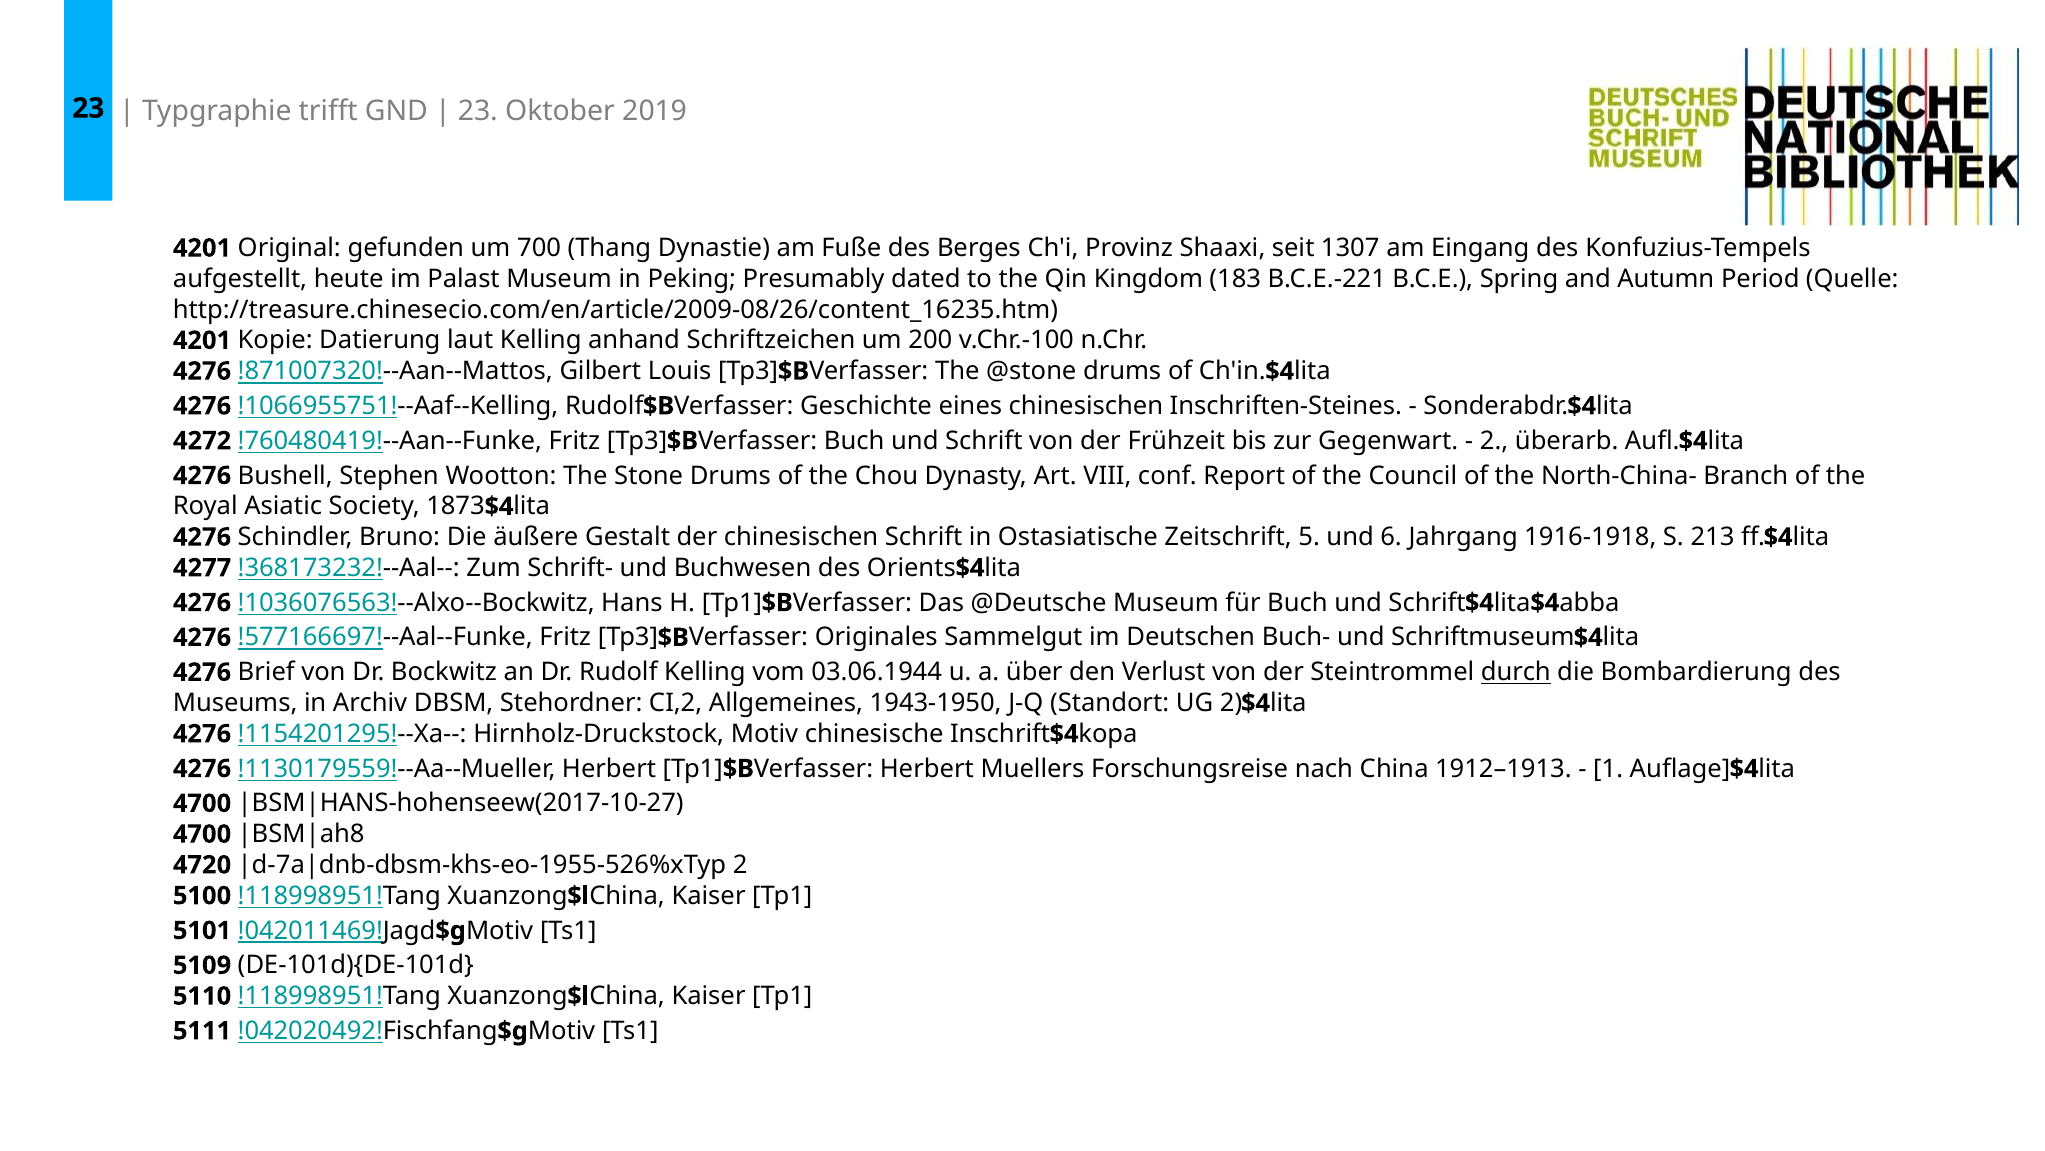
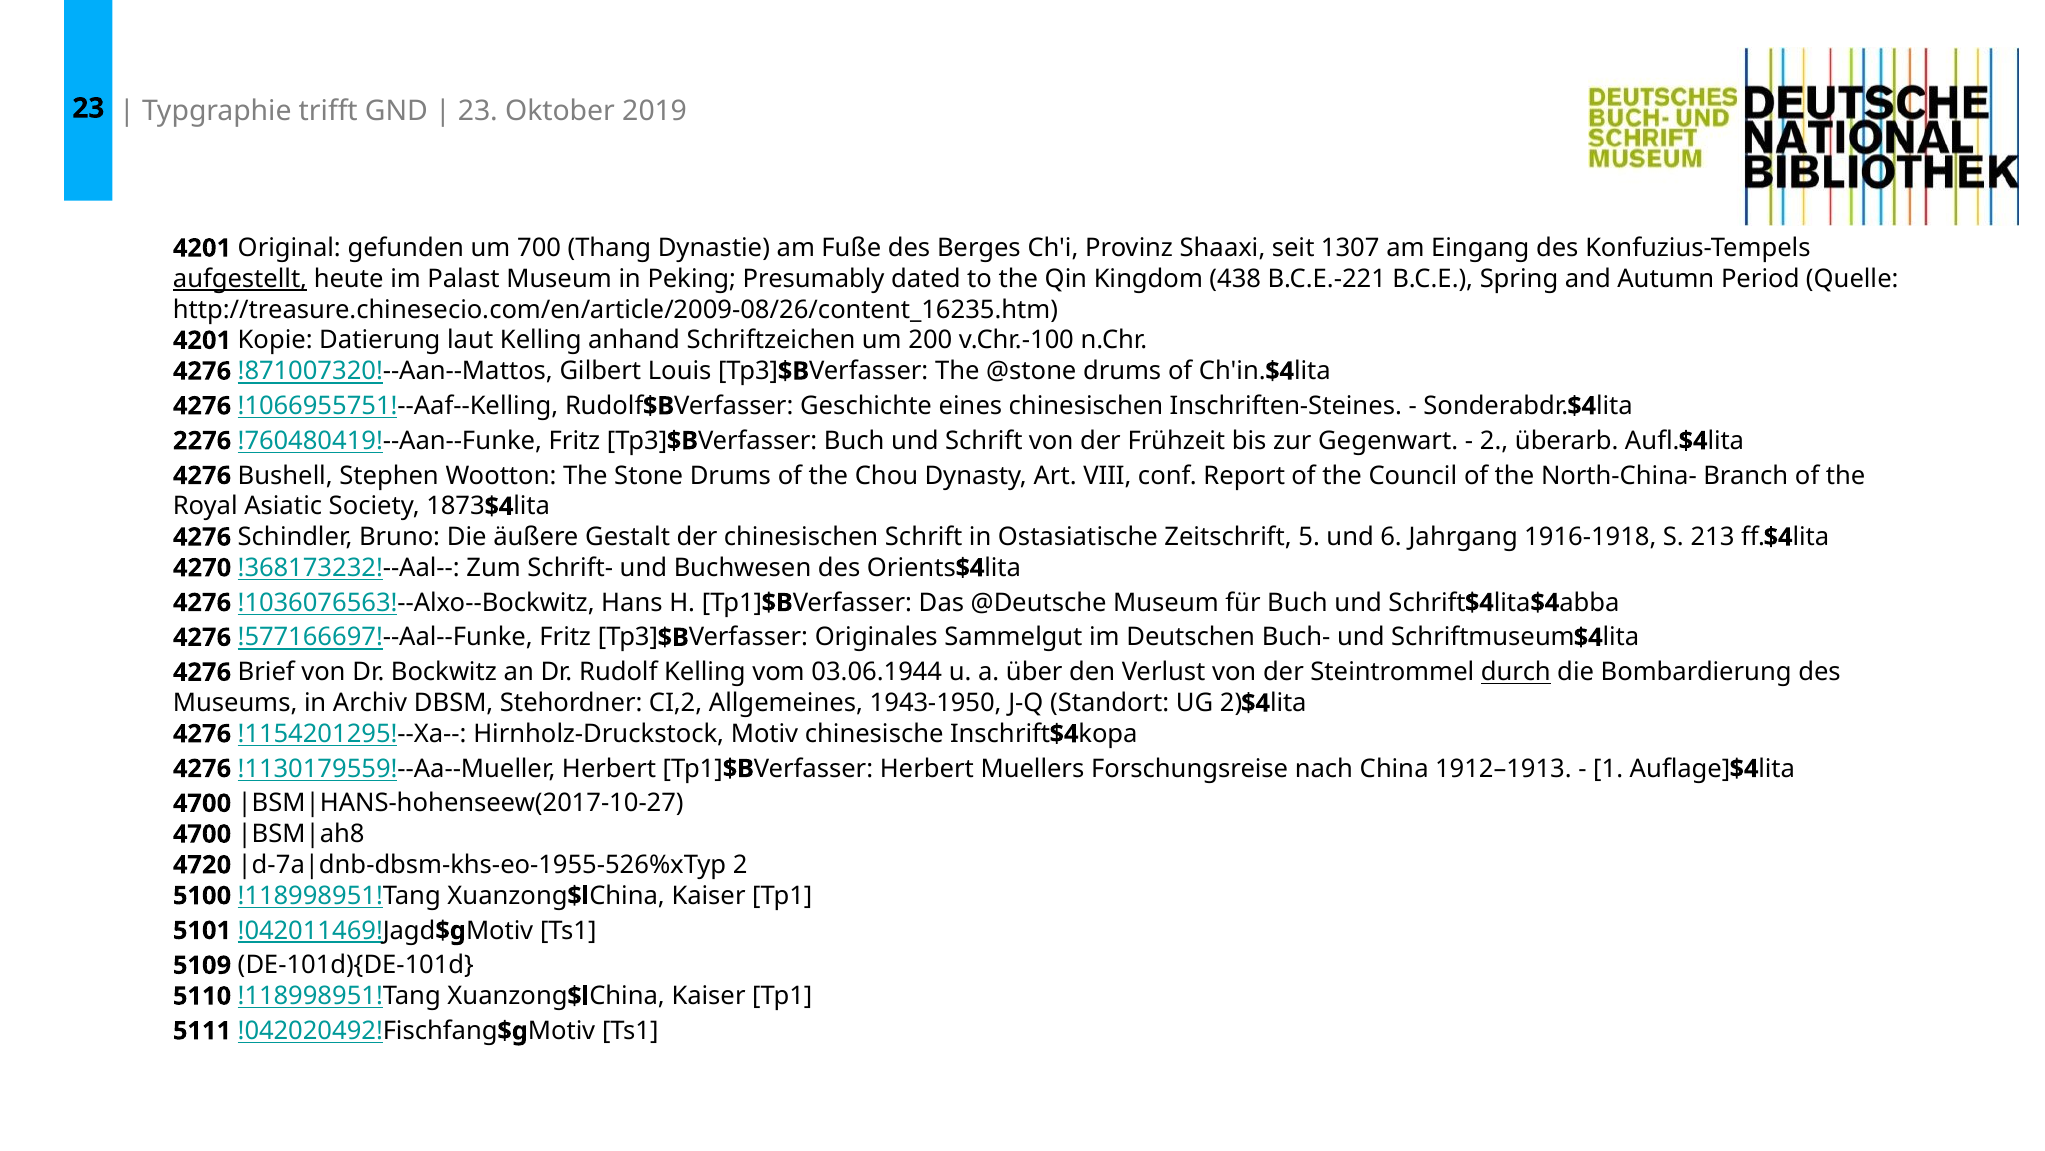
aufgestellt underline: none -> present (240, 279)
183: 183 -> 438 (1235, 279)
4272: 4272 -> 2276 (202, 441)
4277: 4277 -> 4270 (202, 568)
